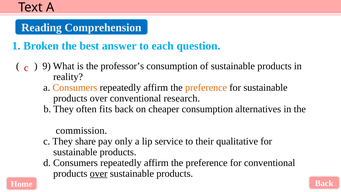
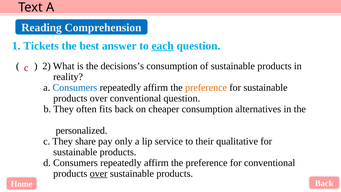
Broken: Broken -> Tickets (41, 46)
each underline: none -> present (163, 46)
9: 9 -> 2 (47, 66)
professor’s: professor’s -> decisions’s (122, 66)
Consumers colour: orange -> blue (75, 87)
conventional research: research -> question (182, 98)
commission: commission -> personalized (81, 130)
